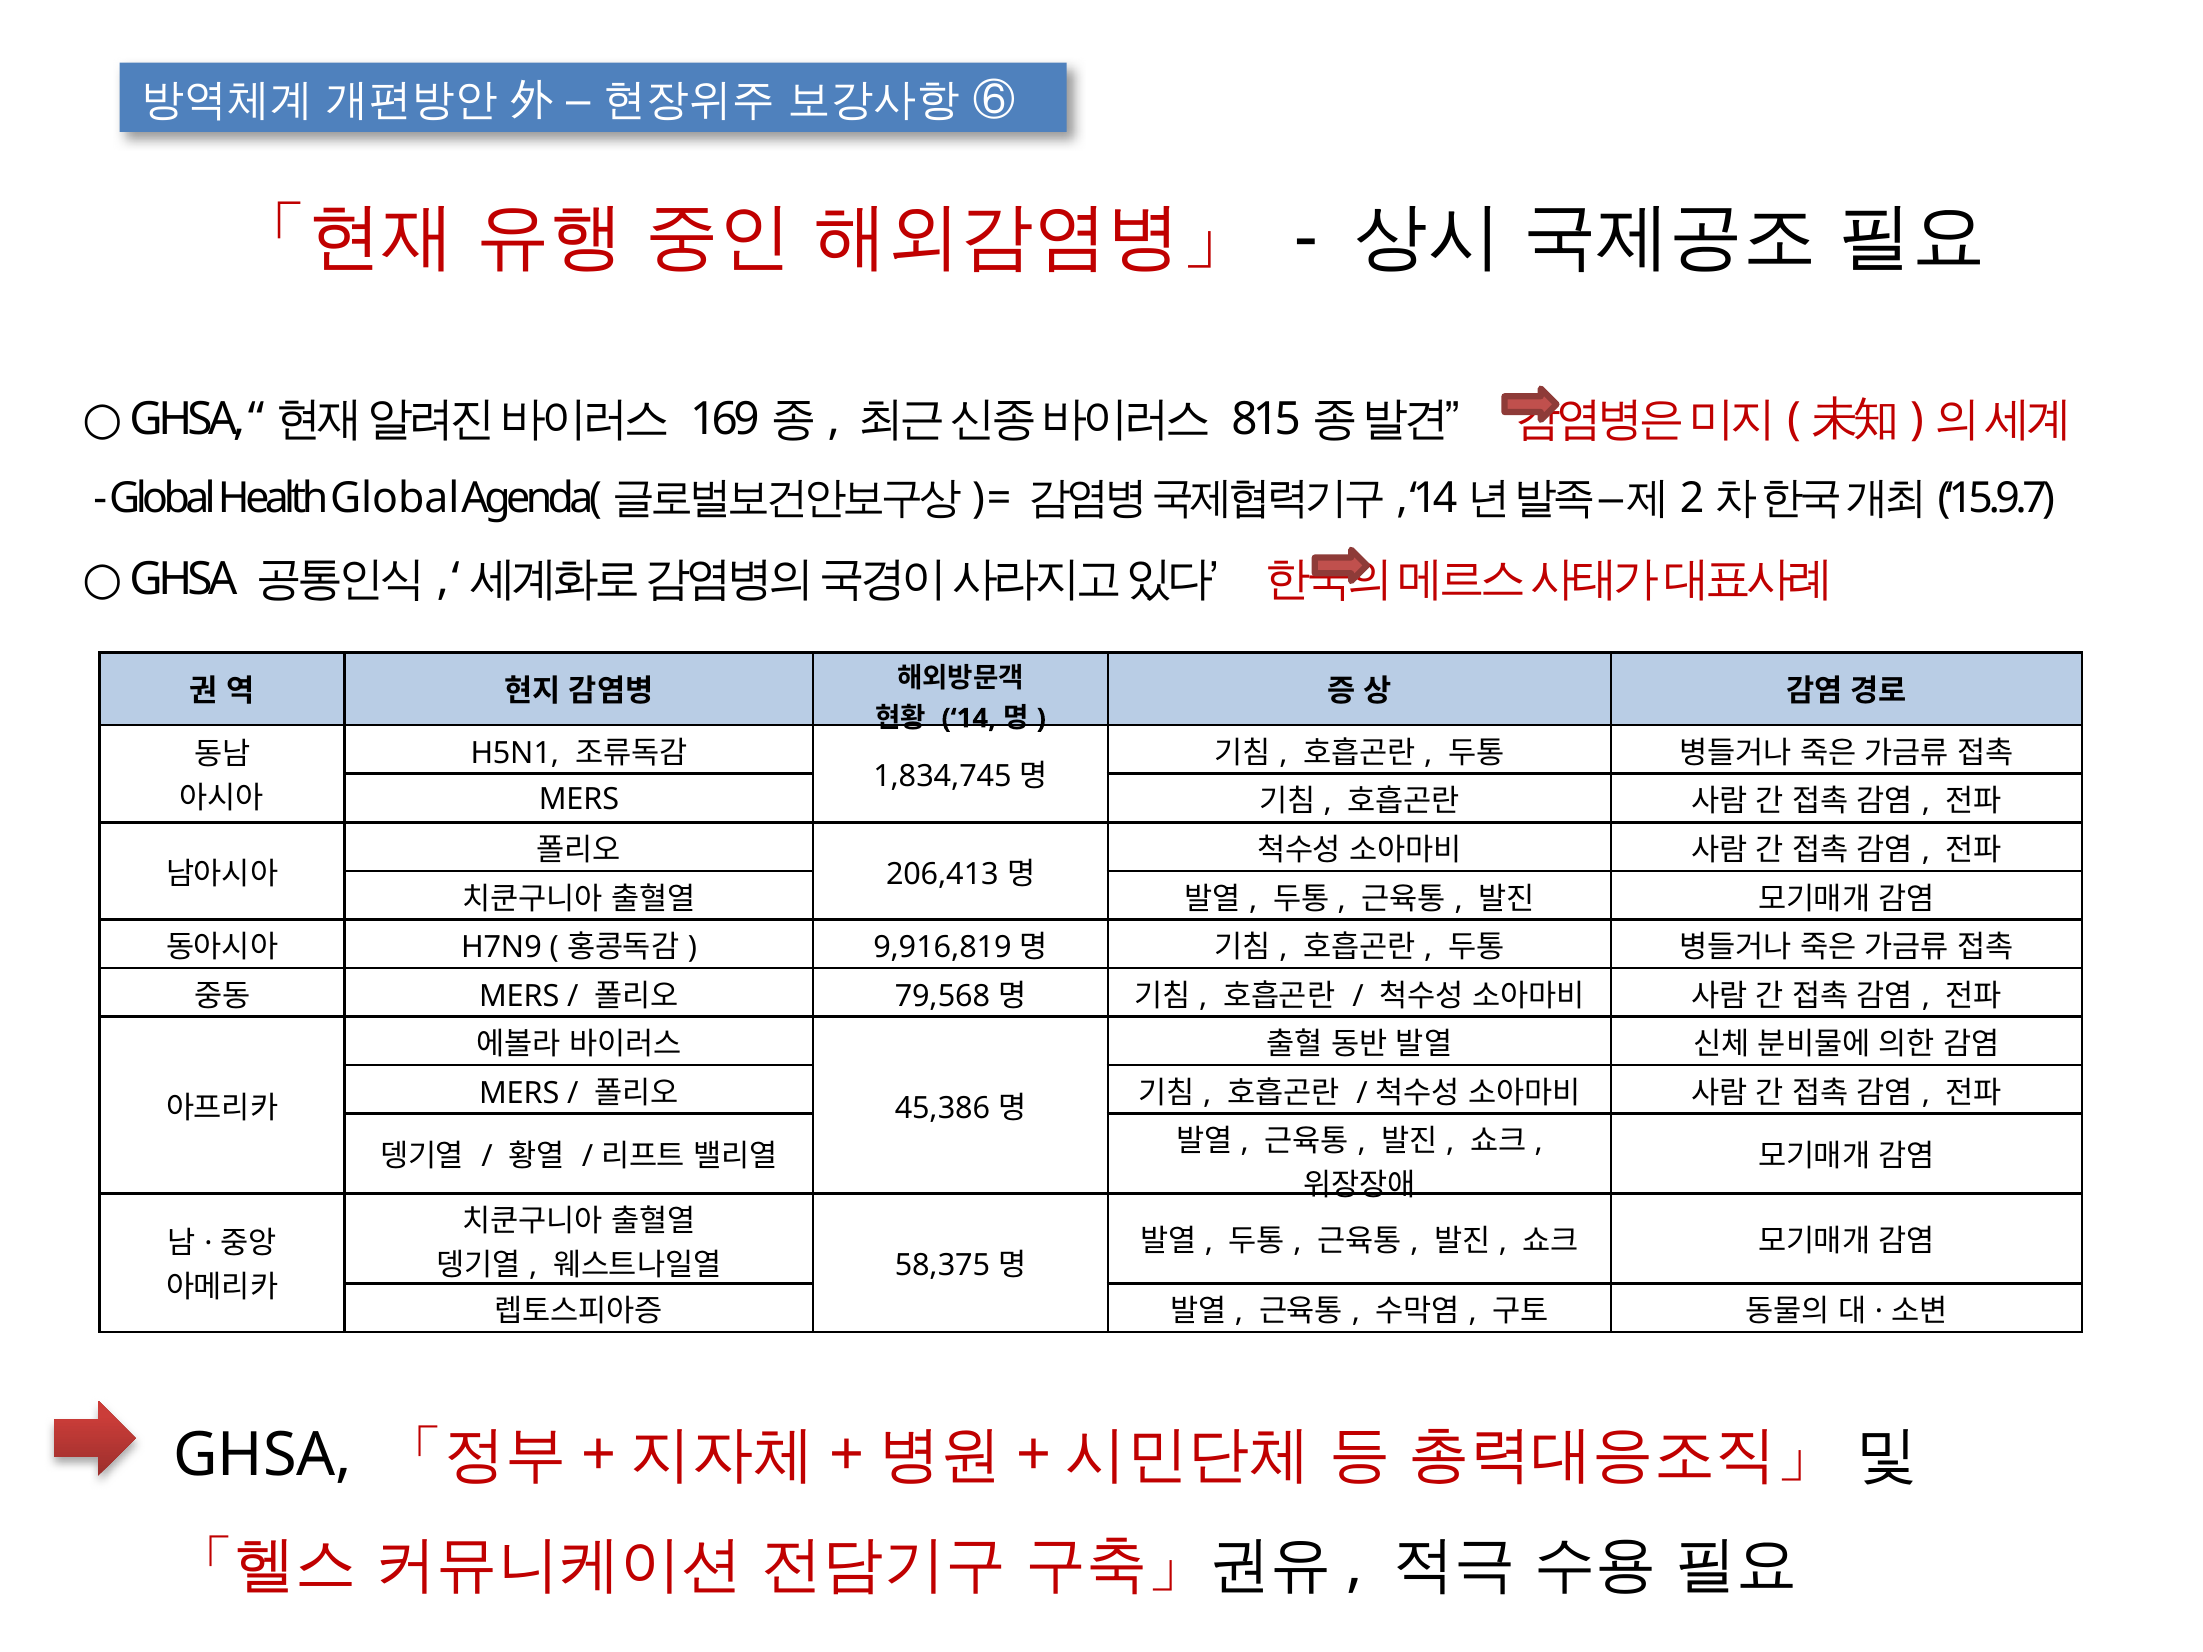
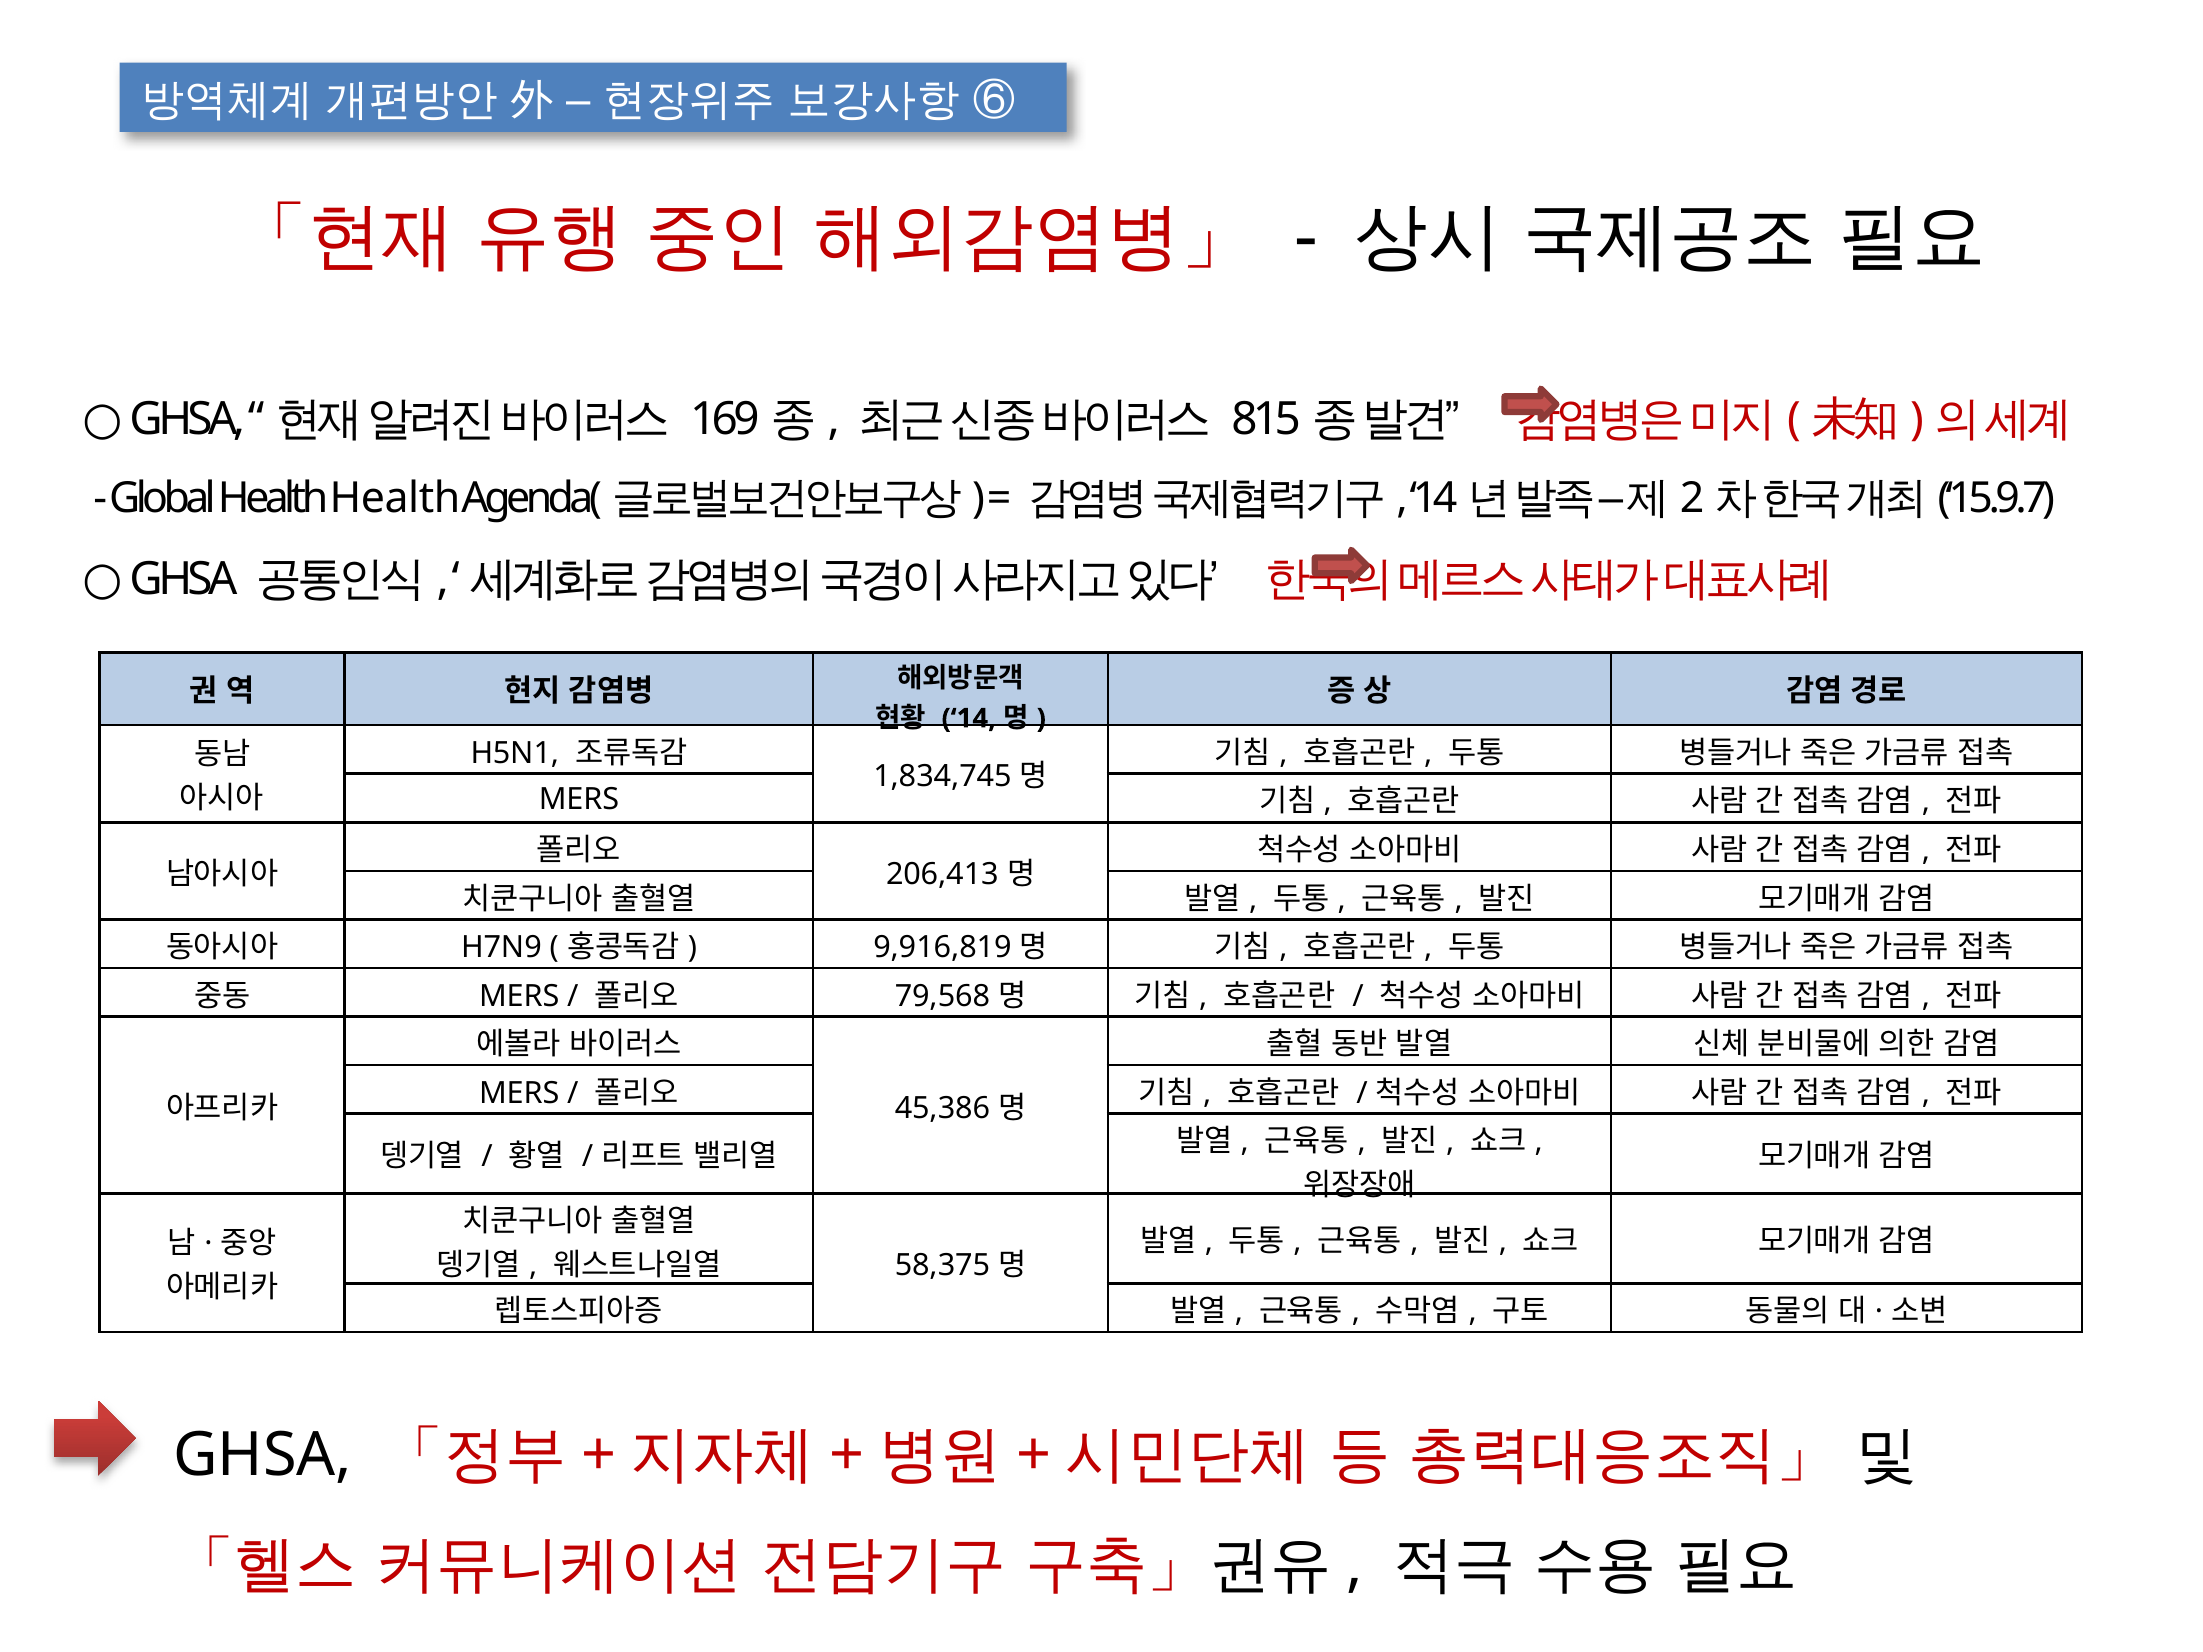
Health Global: Global -> Health (395, 498)
